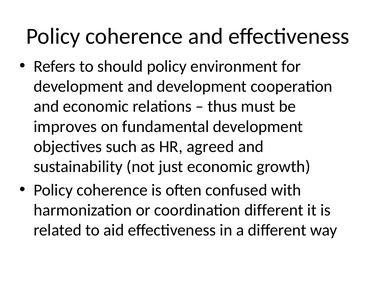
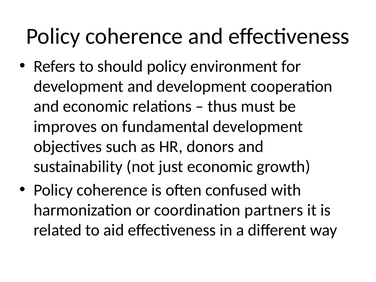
agreed: agreed -> donors (210, 147)
coordination different: different -> partners (274, 210)
